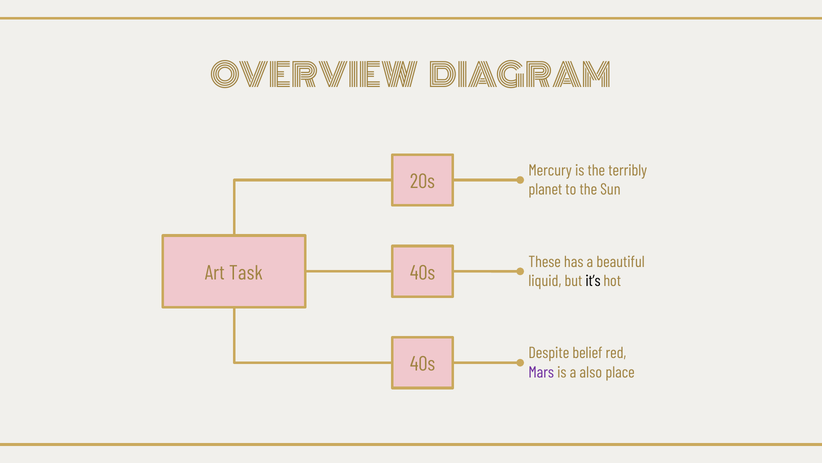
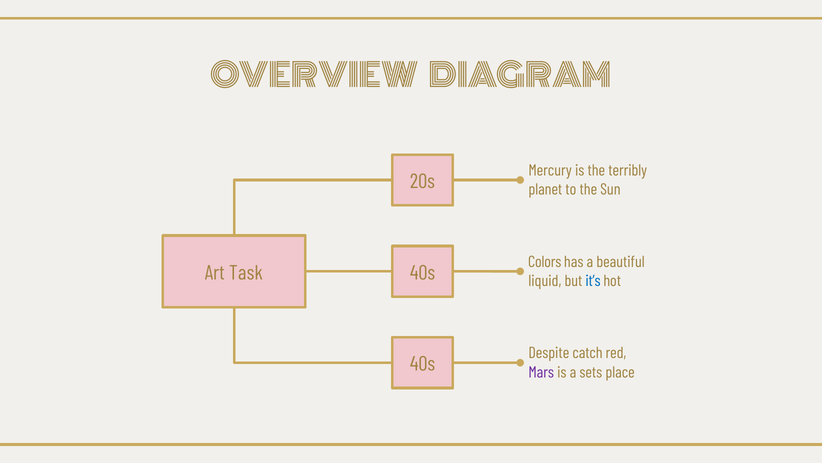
These: These -> Colors (545, 261)
it’s colour: black -> blue (593, 281)
belief: belief -> catch (588, 353)
also: also -> sets (591, 372)
